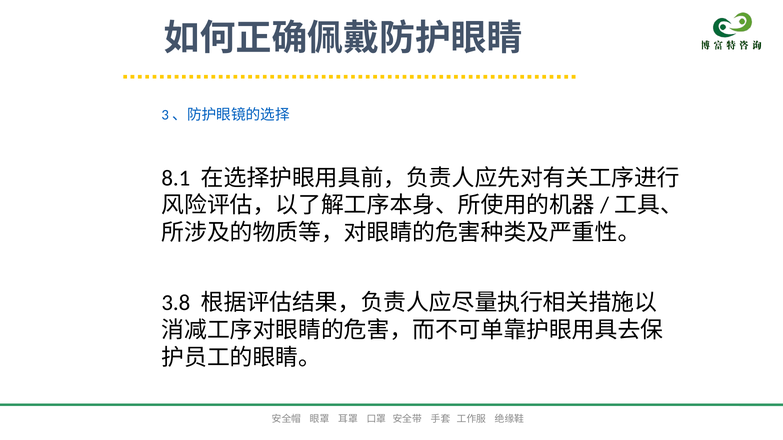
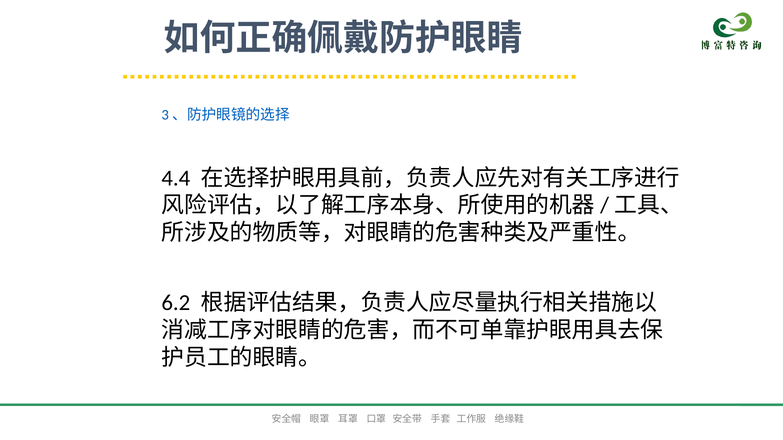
8.1: 8.1 -> 4.4 (176, 178)
3.8: 3.8 -> 6.2 (176, 303)
